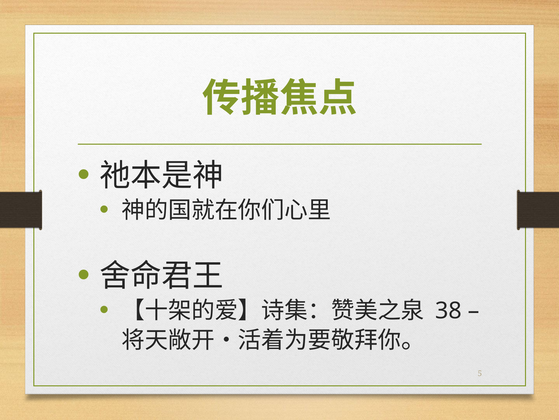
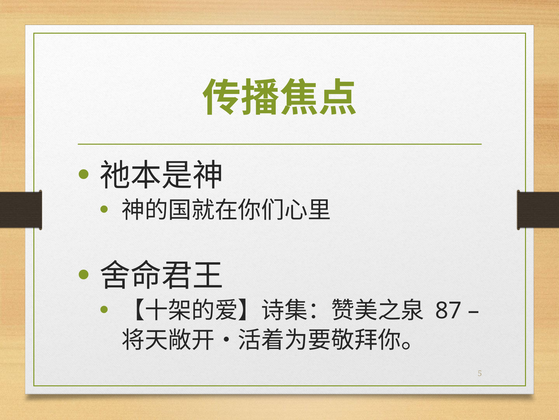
38: 38 -> 87 (448, 310)
